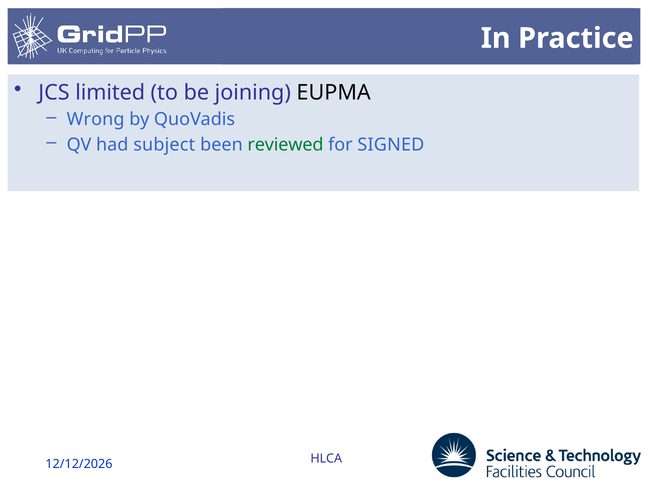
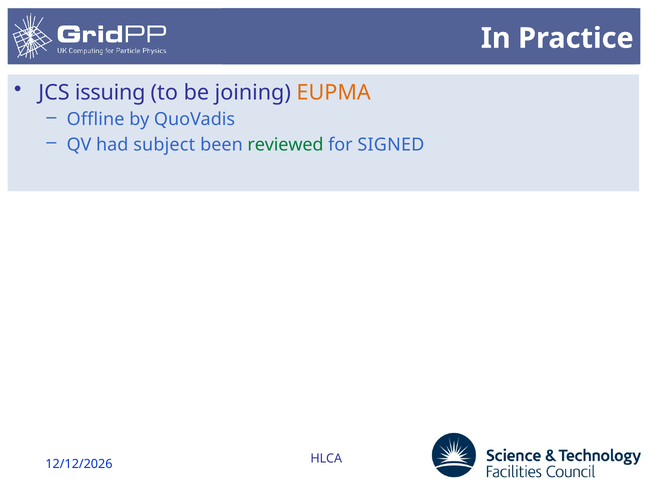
limited: limited -> issuing (110, 92)
EUPMA colour: black -> orange (334, 92)
Wrong: Wrong -> Offline (96, 119)
